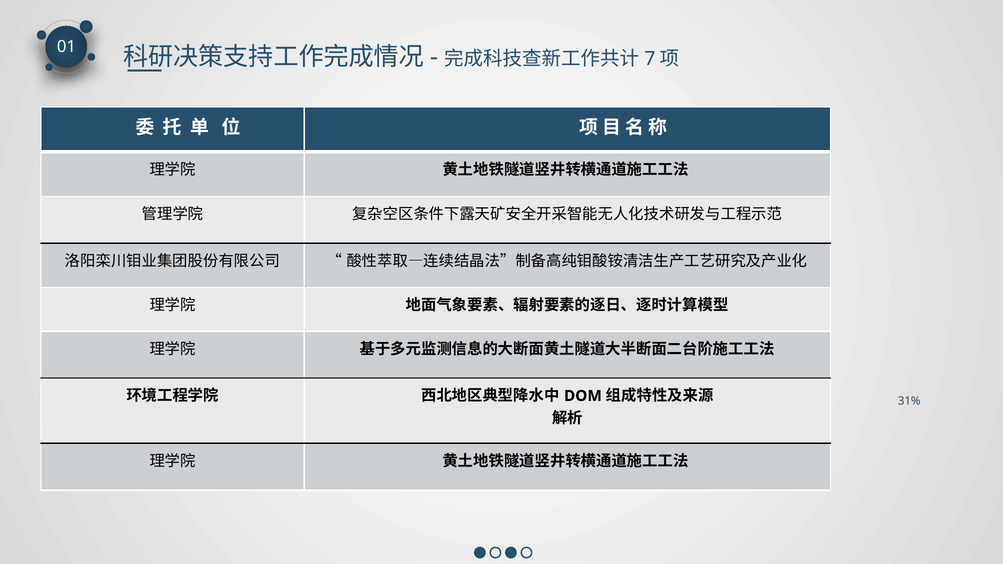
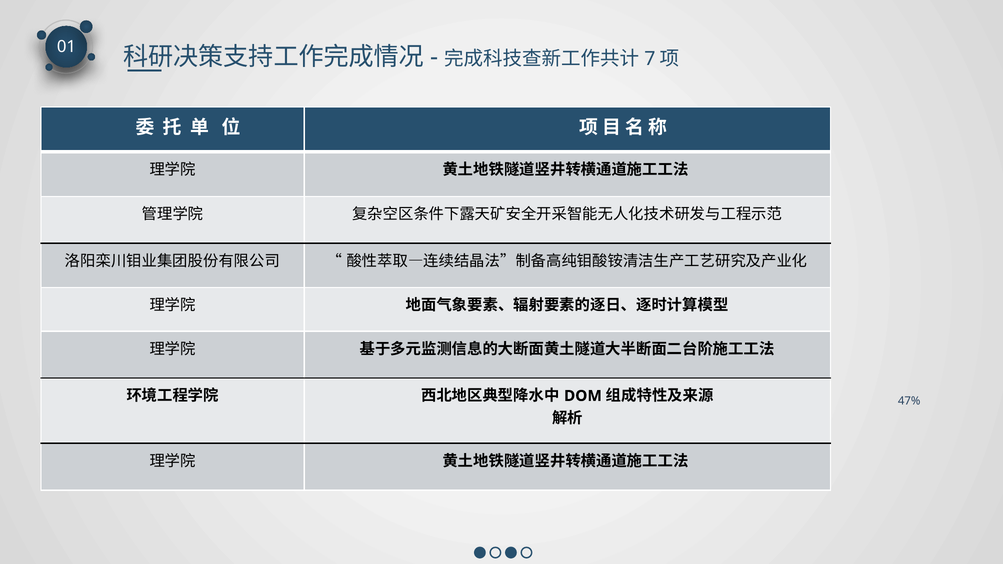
31%: 31% -> 47% (909, 401)
